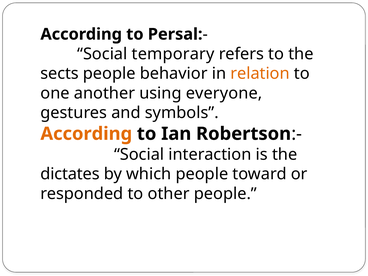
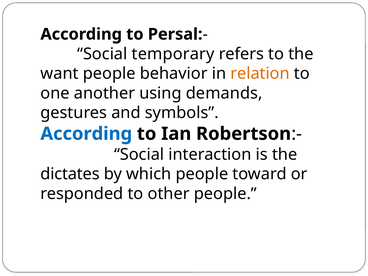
sects: sects -> want (59, 73)
everyone: everyone -> demands (224, 93)
According colour: orange -> blue (86, 134)
